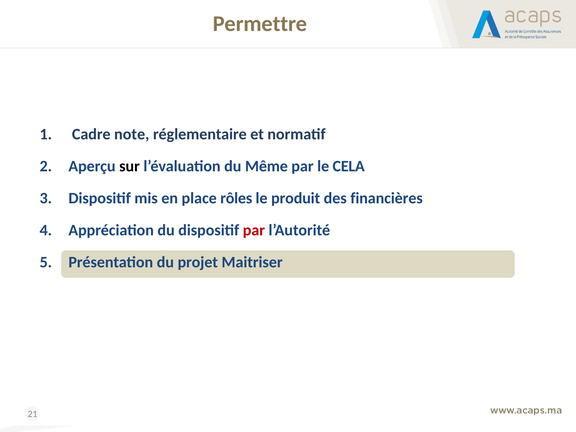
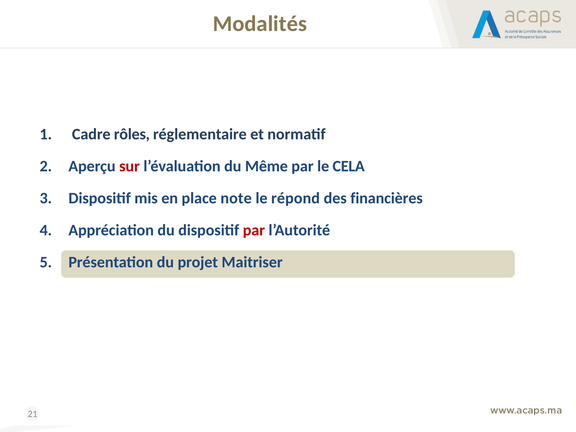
Permettre: Permettre -> Modalités (260, 24)
note: note -> rôles (132, 134)
sur colour: black -> red (129, 166)
rôles: rôles -> note (236, 198)
produit: produit -> répond (296, 198)
